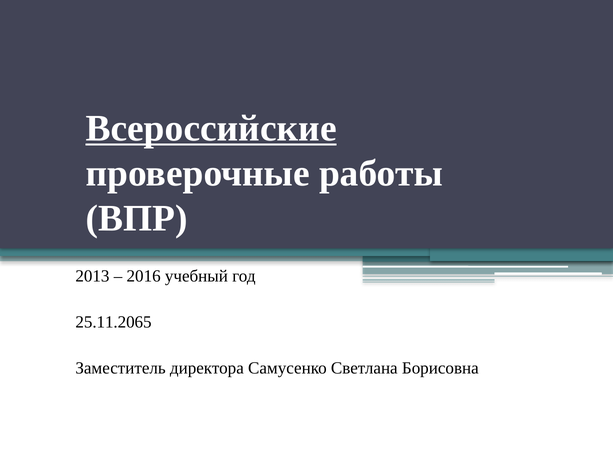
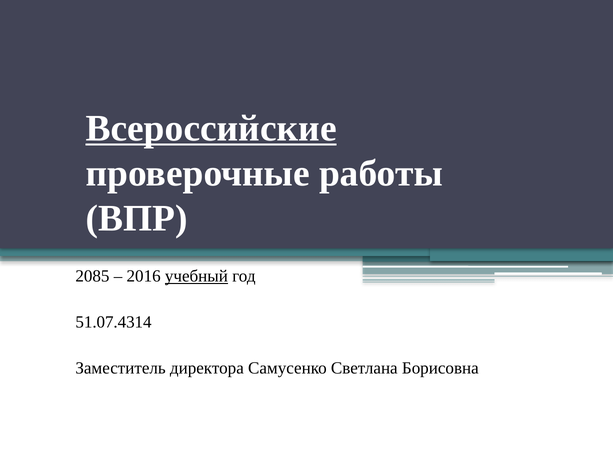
2013: 2013 -> 2085 (92, 276)
учебный underline: none -> present (196, 276)
25.11.2065: 25.11.2065 -> 51.07.4314 (114, 322)
